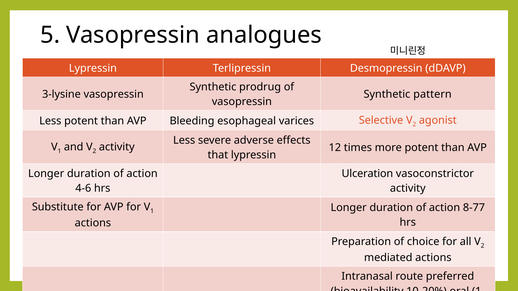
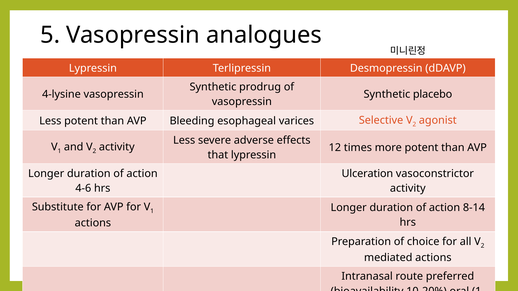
3-lysine: 3-lysine -> 4-lysine (61, 94)
pattern: pattern -> placebo (433, 94)
8-77: 8-77 -> 8-14 (474, 208)
